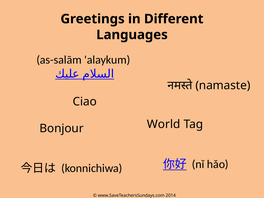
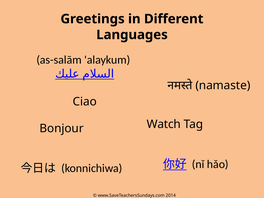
World: World -> Watch (164, 124)
